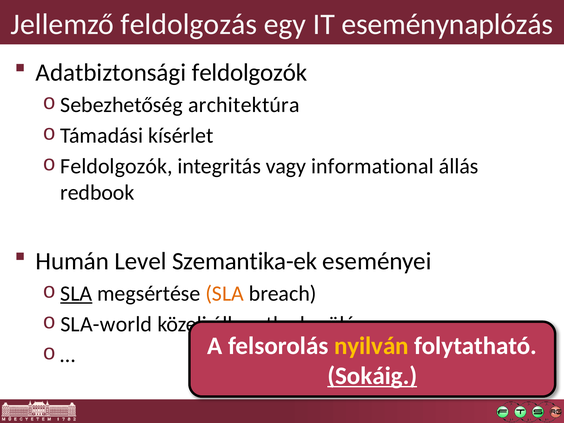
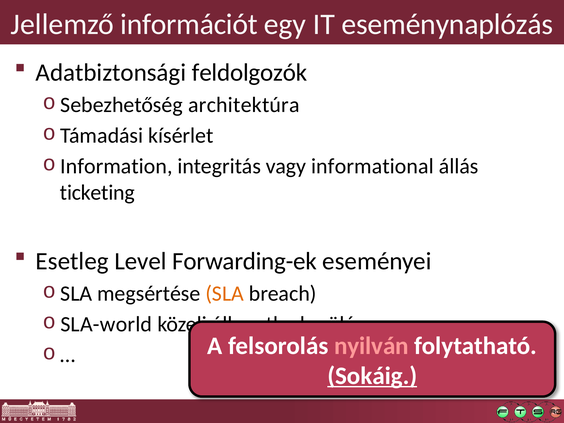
feldolgozás: feldolgozás -> információt (189, 24)
Feldolgozók: Feldolgozók -> Information (116, 166)
redbook: redbook -> ticketing (97, 193)
Humán: Humán -> Esetleg (72, 261)
Szemantika-ek: Szemantika-ek -> Forwarding-ek (245, 261)
SLA underline: present -> none (76, 294)
nyilván colour: yellow -> pink (371, 346)
